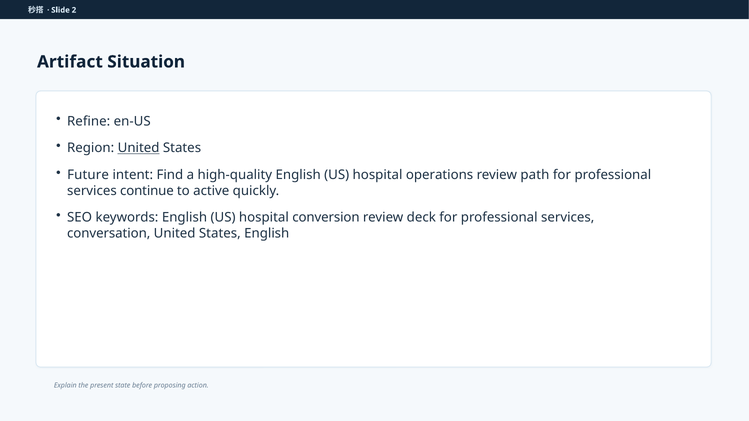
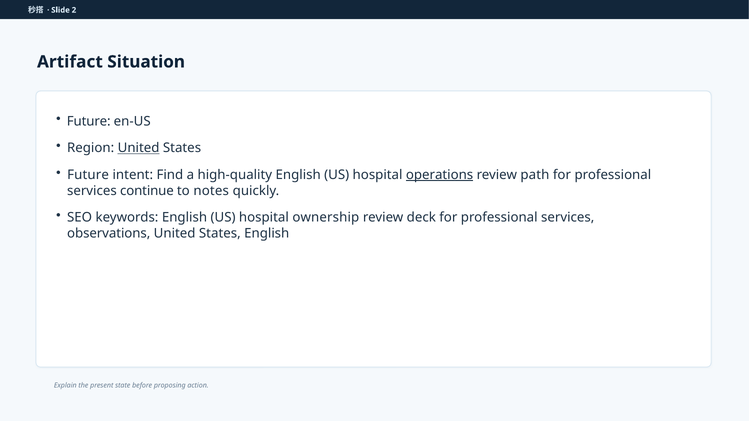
Refine: Refine -> Future (89, 121)
operations underline: none -> present (440, 175)
active: active -> notes (211, 191)
conversion: conversion -> ownership (326, 218)
conversation: conversation -> observations (109, 234)
